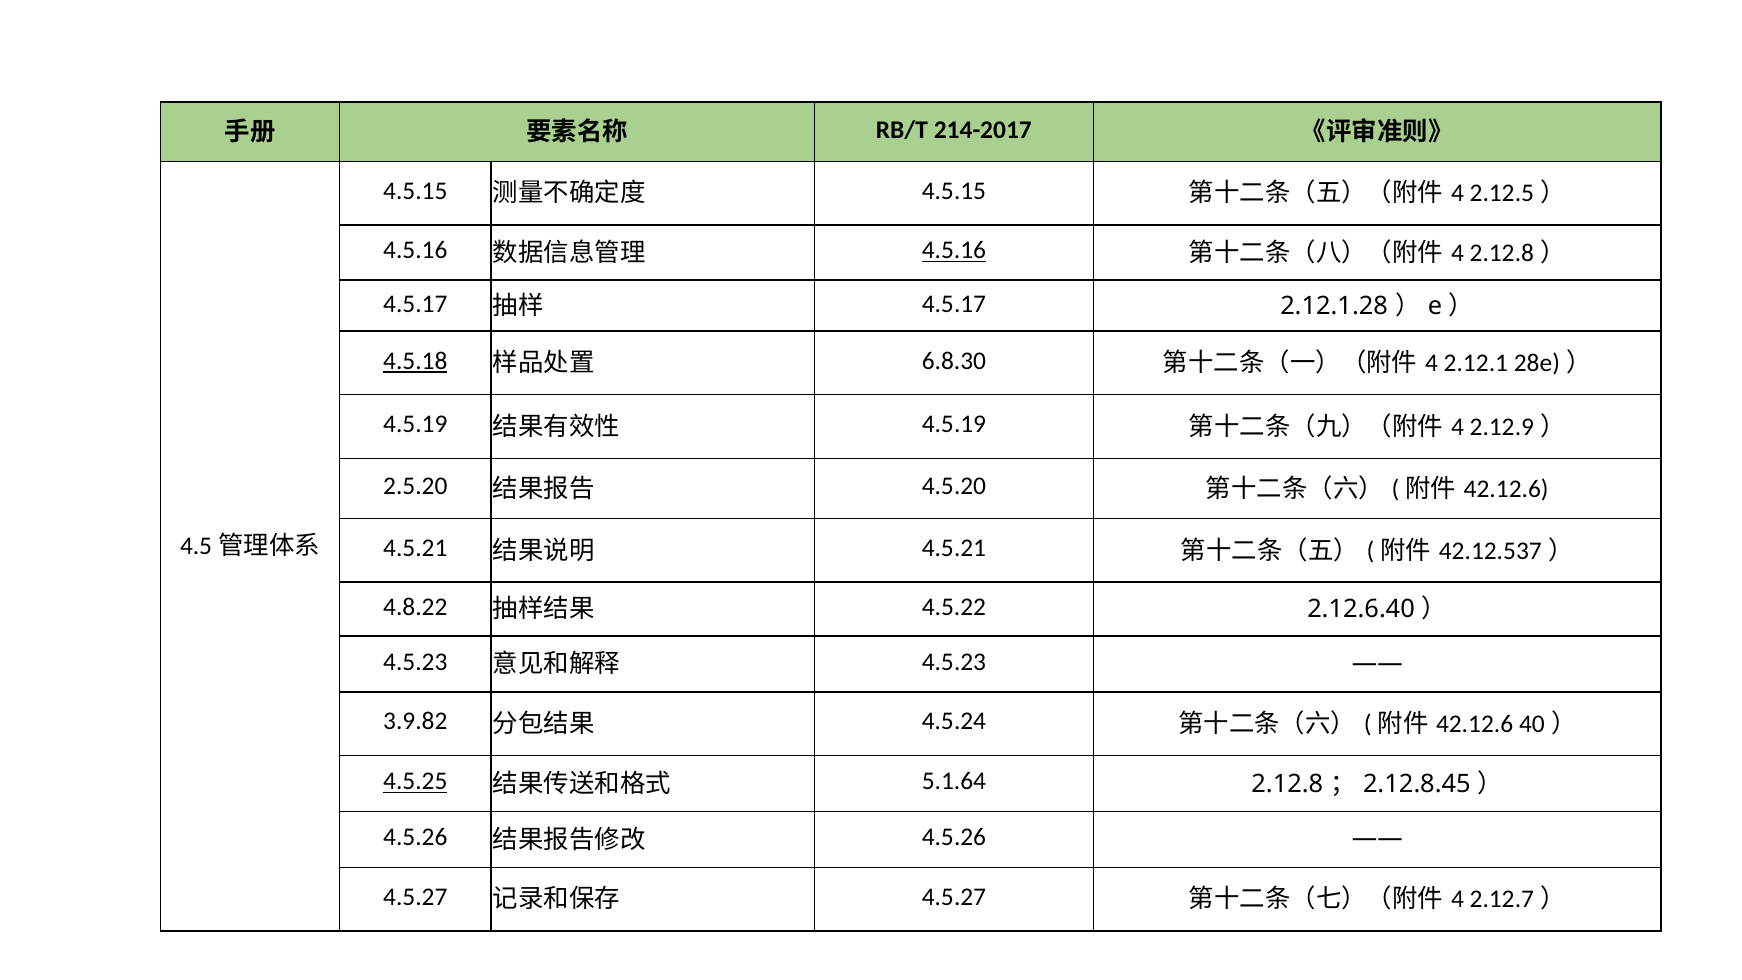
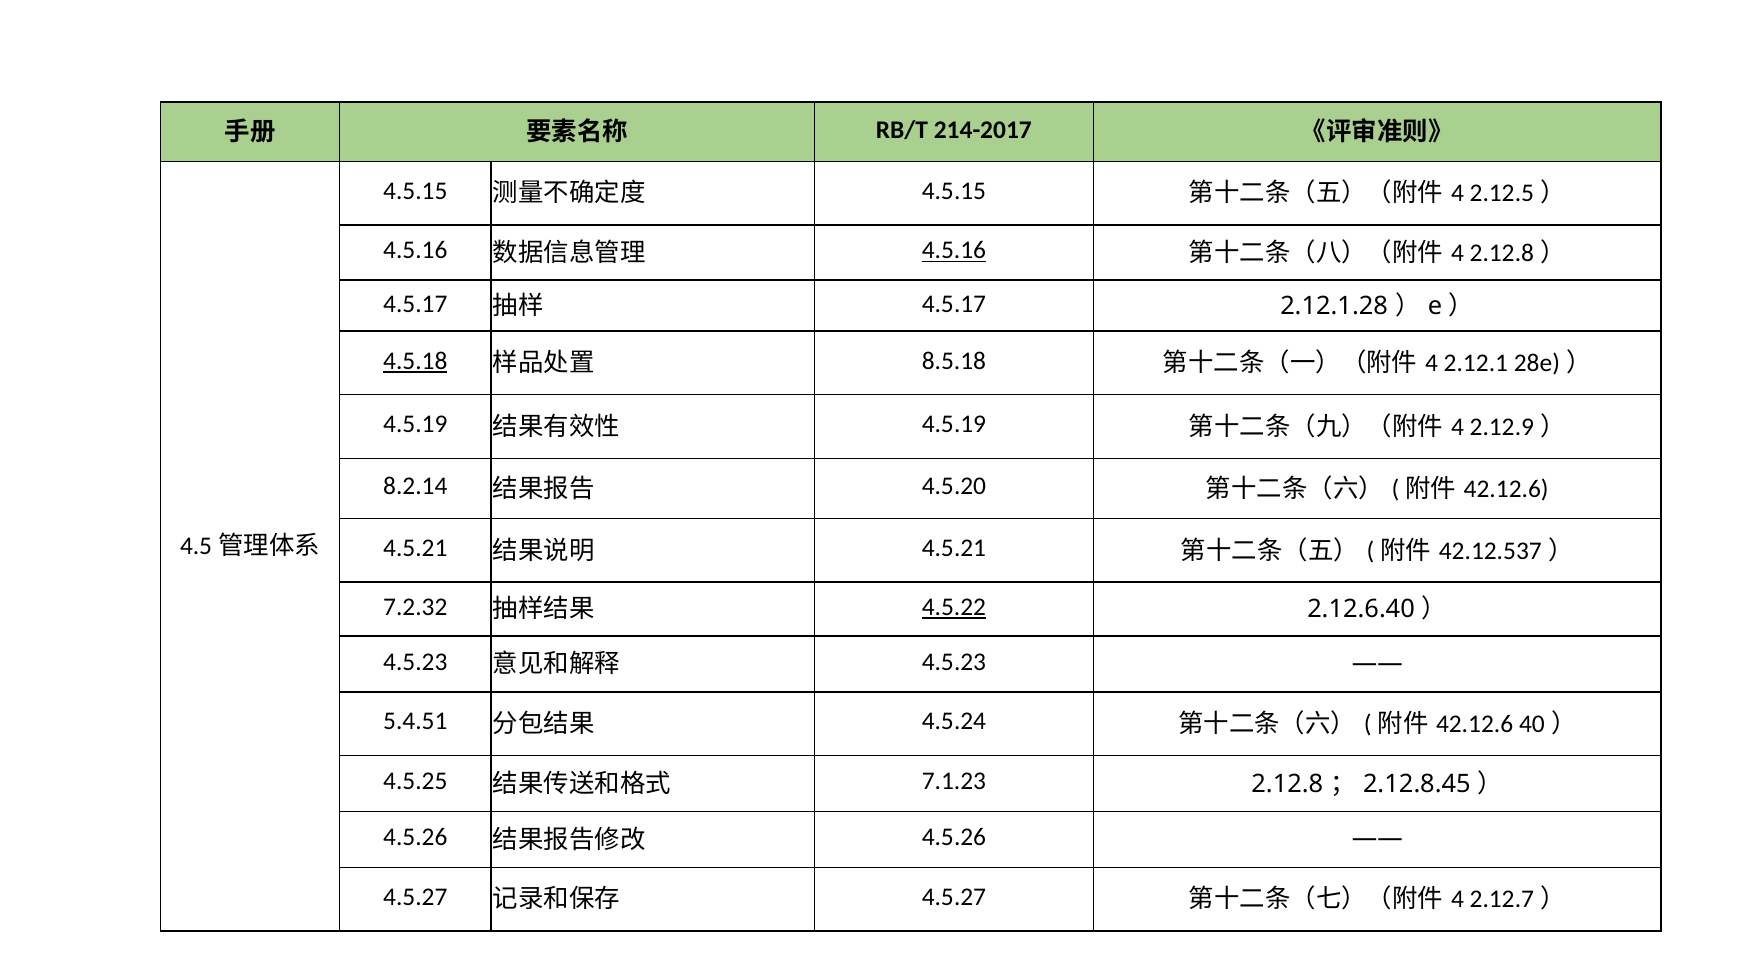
6.8.30: 6.8.30 -> 8.5.18 (954, 361)
2.5.20: 2.5.20 -> 8.2.14 (415, 486)
4.8.22: 4.8.22 -> 7.2.32 (415, 607)
4.5.22 underline: none -> present (954, 607)
3.9.82: 3.9.82 -> 5.4.51 (415, 721)
4.5.25 underline: present -> none (415, 781)
5.1.64: 5.1.64 -> 7.1.23 (954, 781)
